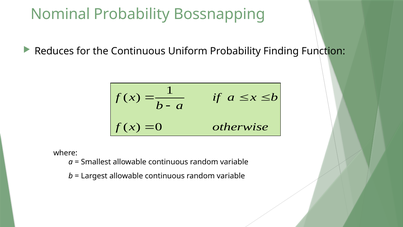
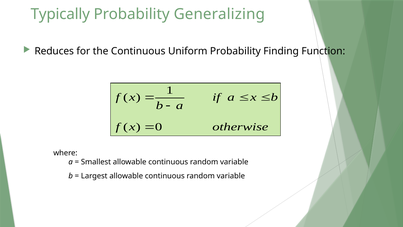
Nominal: Nominal -> Typically (60, 14)
Bossnapping: Bossnapping -> Generalizing (219, 14)
